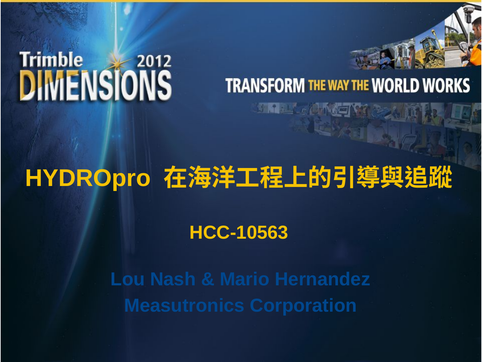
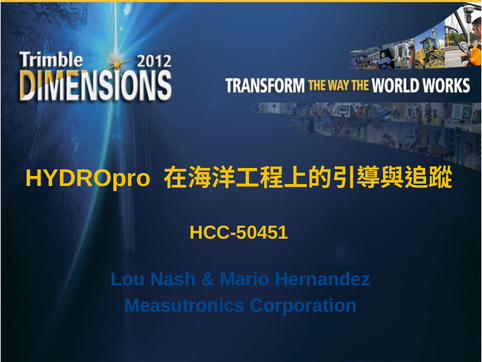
HCC-10563: HCC-10563 -> HCC-50451 (239, 232)
